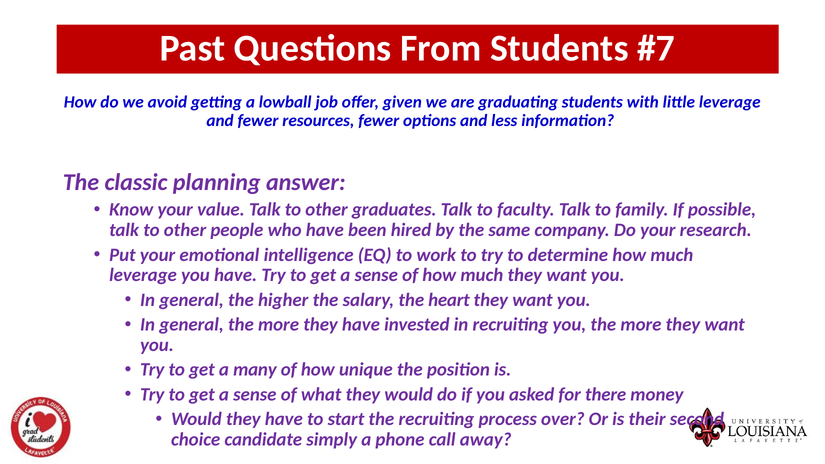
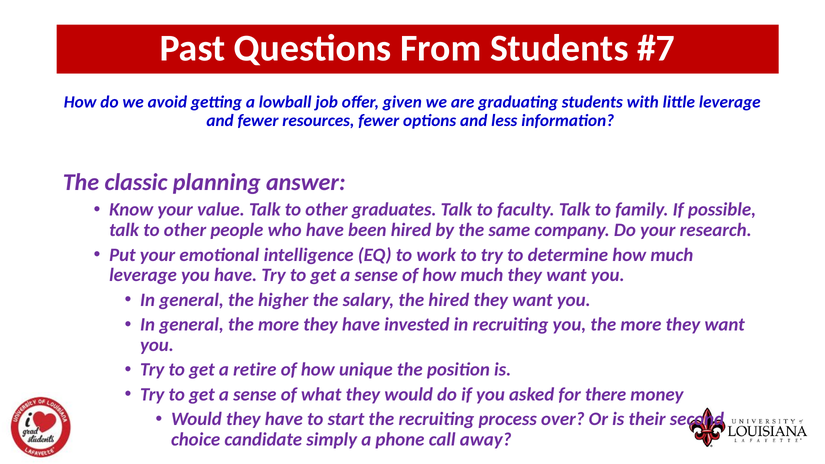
the heart: heart -> hired (449, 300)
many: many -> retire (255, 370)
